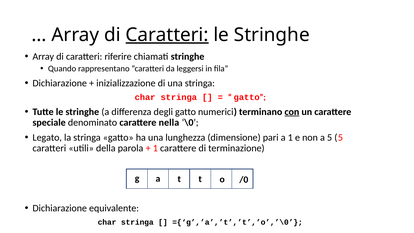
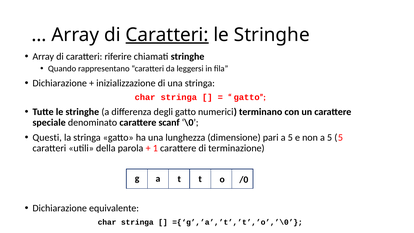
con underline: present -> none (292, 112)
nella: nella -> scanf (169, 122)
Legato: Legato -> Questi (47, 137)
pari a 1: 1 -> 5 (290, 137)
